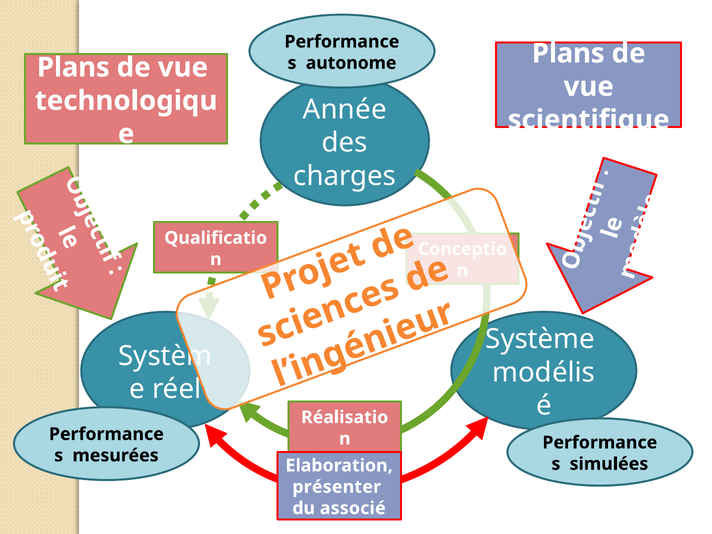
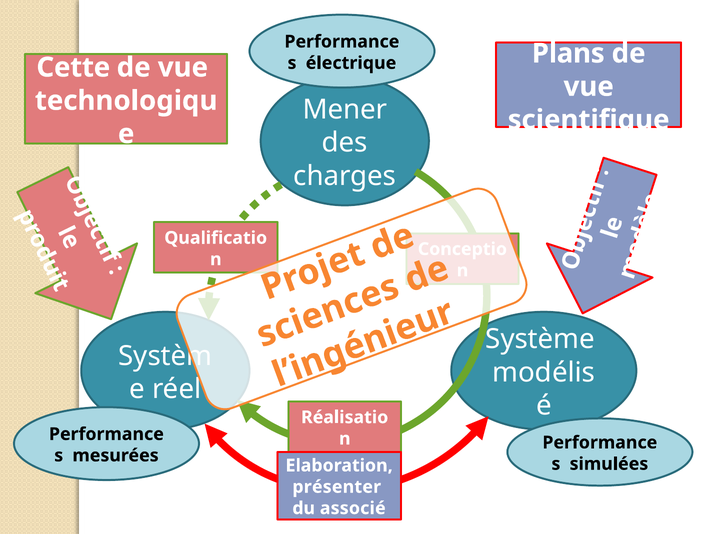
autonome: autonome -> électrique (351, 63)
Plans: Plans -> Cette (73, 67)
Année: Année -> Mener (345, 110)
